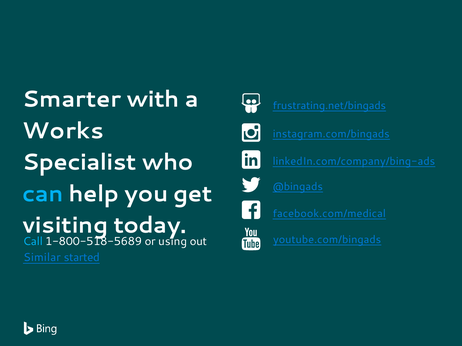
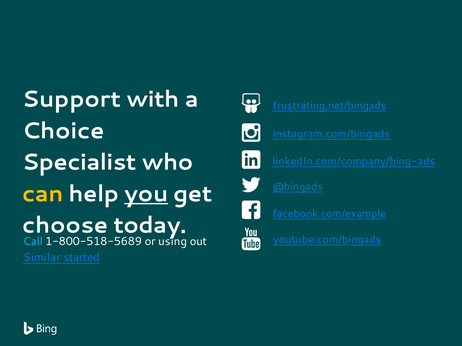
Smarter: Smarter -> Support (72, 99)
Works: Works -> Choice (63, 131)
can colour: light blue -> yellow (43, 194)
you underline: none -> present (146, 194)
facebook.com/medical: facebook.com/medical -> facebook.com/example (329, 214)
visiting: visiting -> choose (65, 226)
